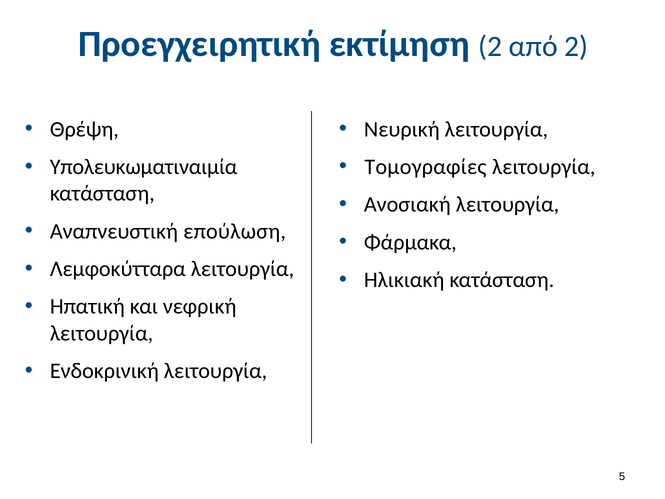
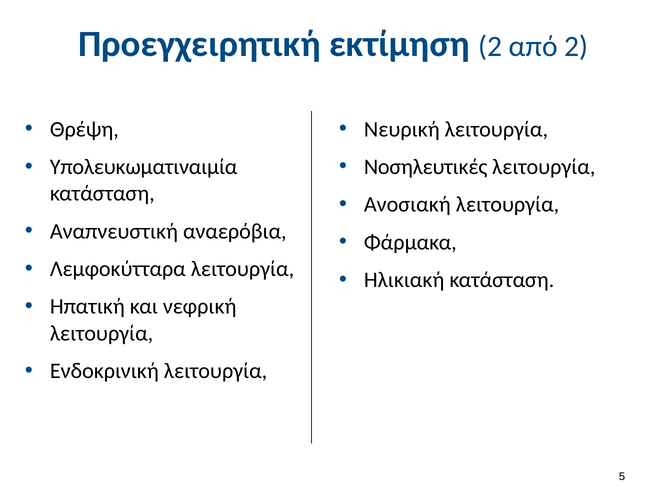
Τομογραφίες: Τομογραφίες -> Νοσηλευτικές (426, 167)
επούλωση: επούλωση -> αναερόβια (235, 231)
